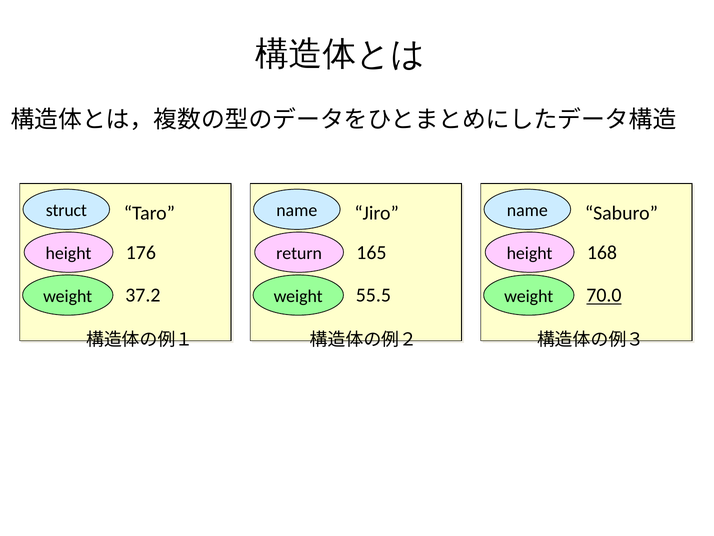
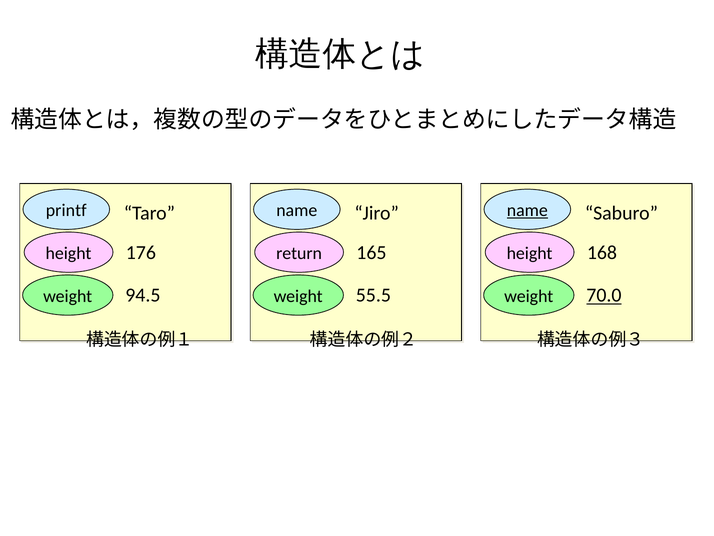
struct: struct -> printf (66, 210)
name underline: none -> present (527, 210)
37.2: 37.2 -> 94.5 (143, 295)
